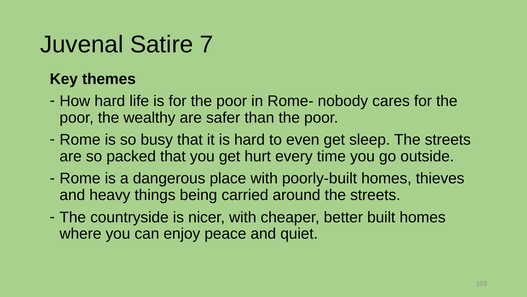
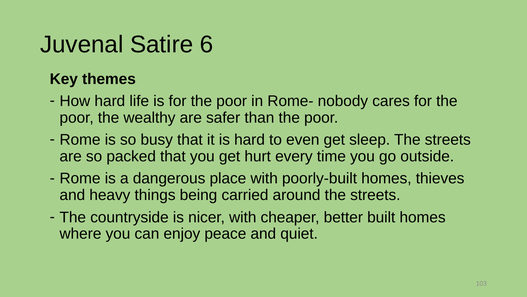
7: 7 -> 6 (207, 44)
